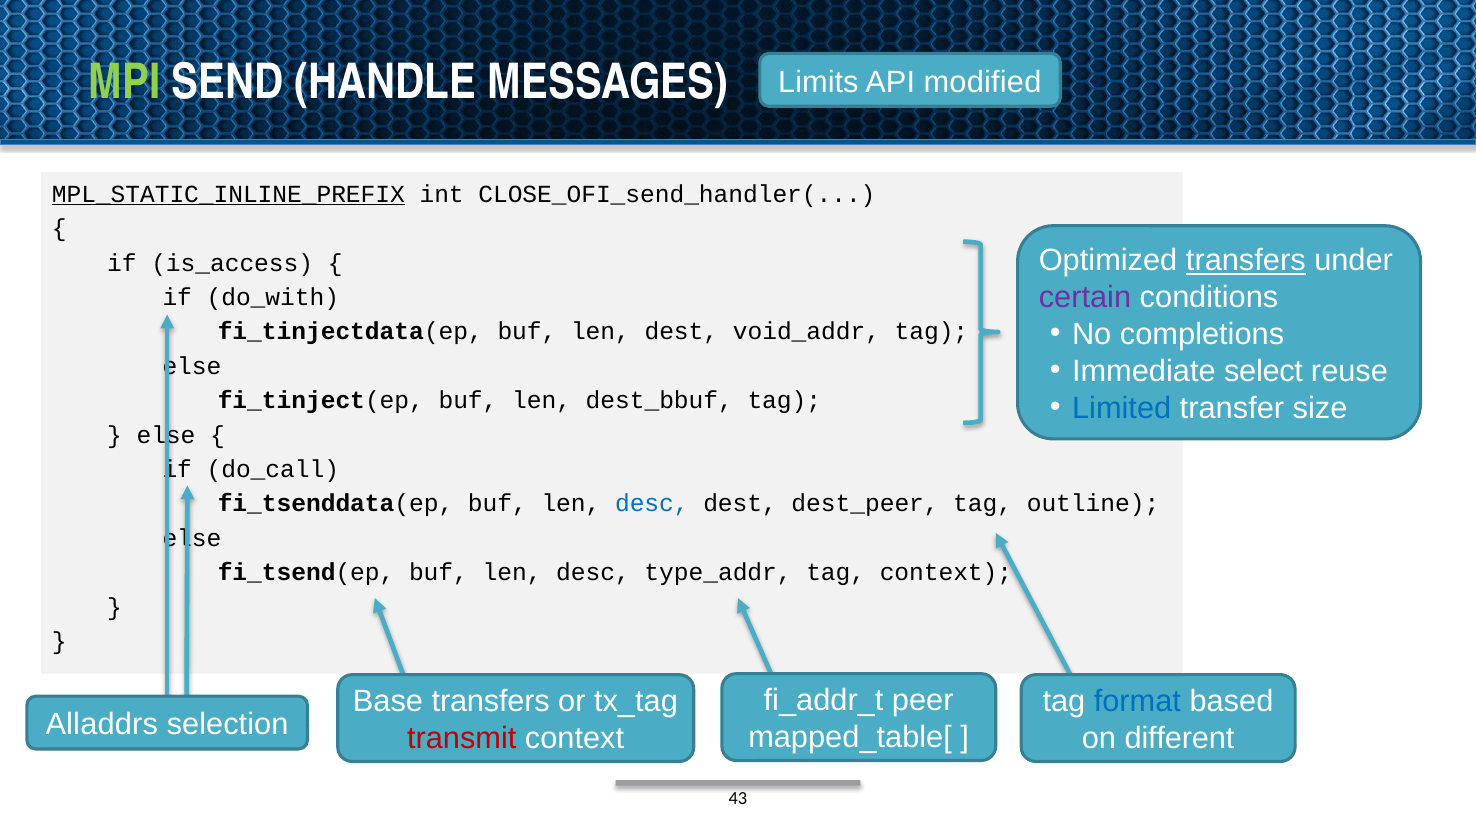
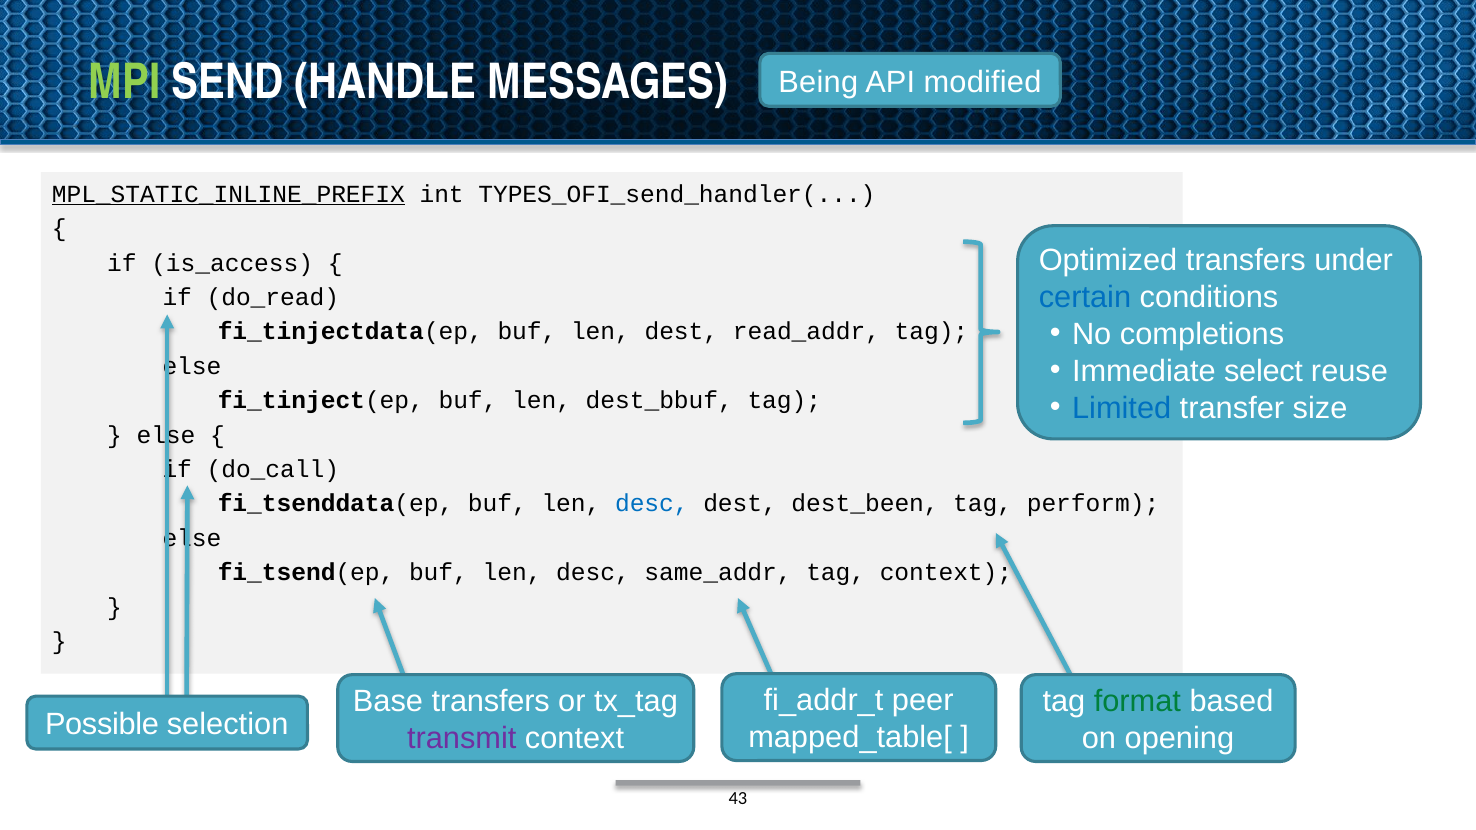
Limits: Limits -> Being (818, 82)
CLOSE_OFI_send_handler(: CLOSE_OFI_send_handler( -> TYPES_OFI_send_handler( (677, 194)
transfers underline: present -> none (1246, 261)
certain colour: purple -> blue (1085, 298)
do_with: do_with -> do_read (273, 297)
void_addr: void_addr -> read_addr (806, 332)
dest_peer: dest_peer -> dest_been (865, 504)
outline: outline -> perform (1093, 504)
type_addr: type_addr -> same_addr (718, 573)
format colour: blue -> green (1137, 702)
Alladdrs: Alladdrs -> Possible (102, 725)
transmit colour: red -> purple (462, 739)
different: different -> opening (1179, 739)
